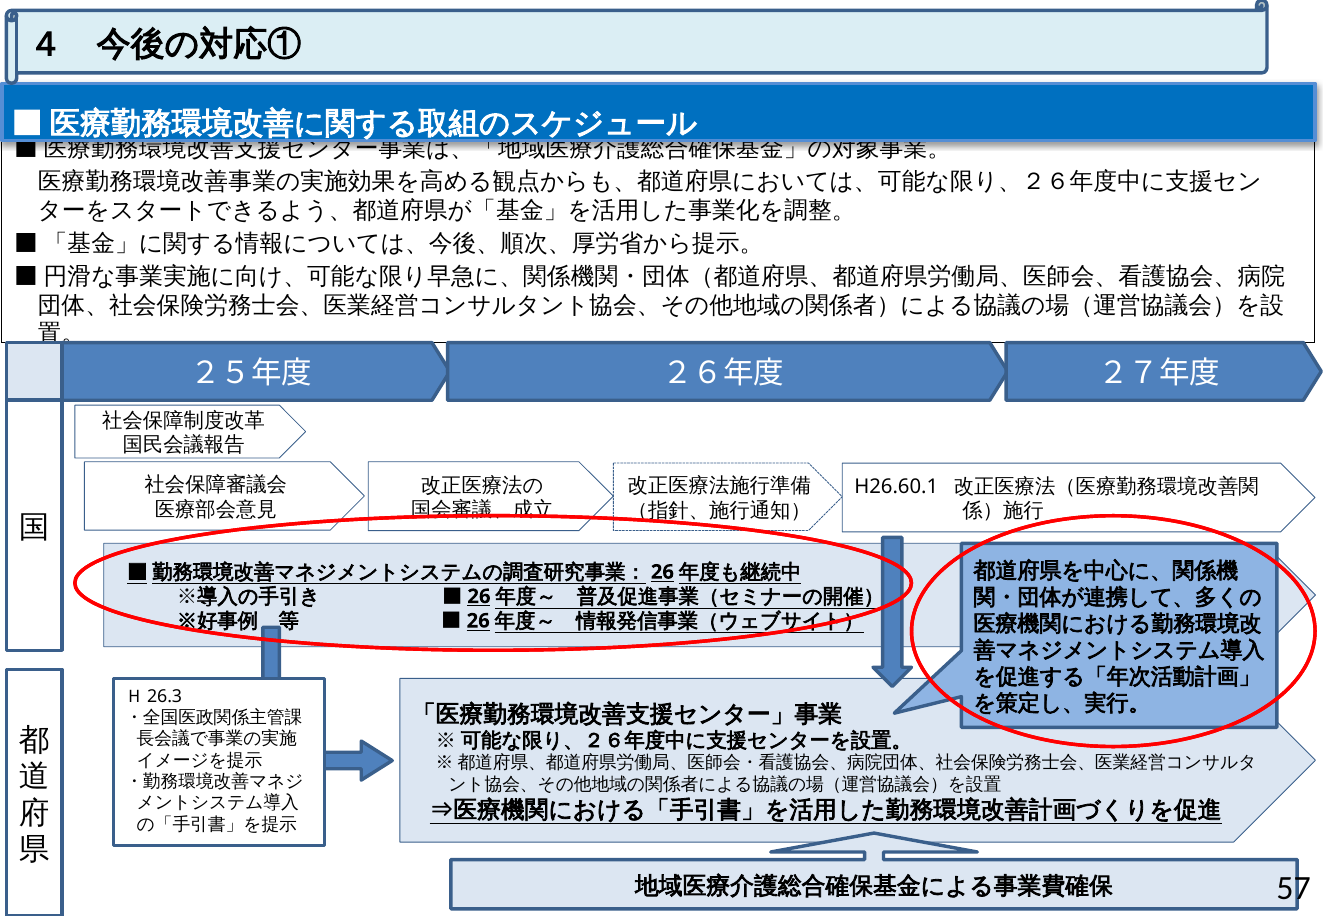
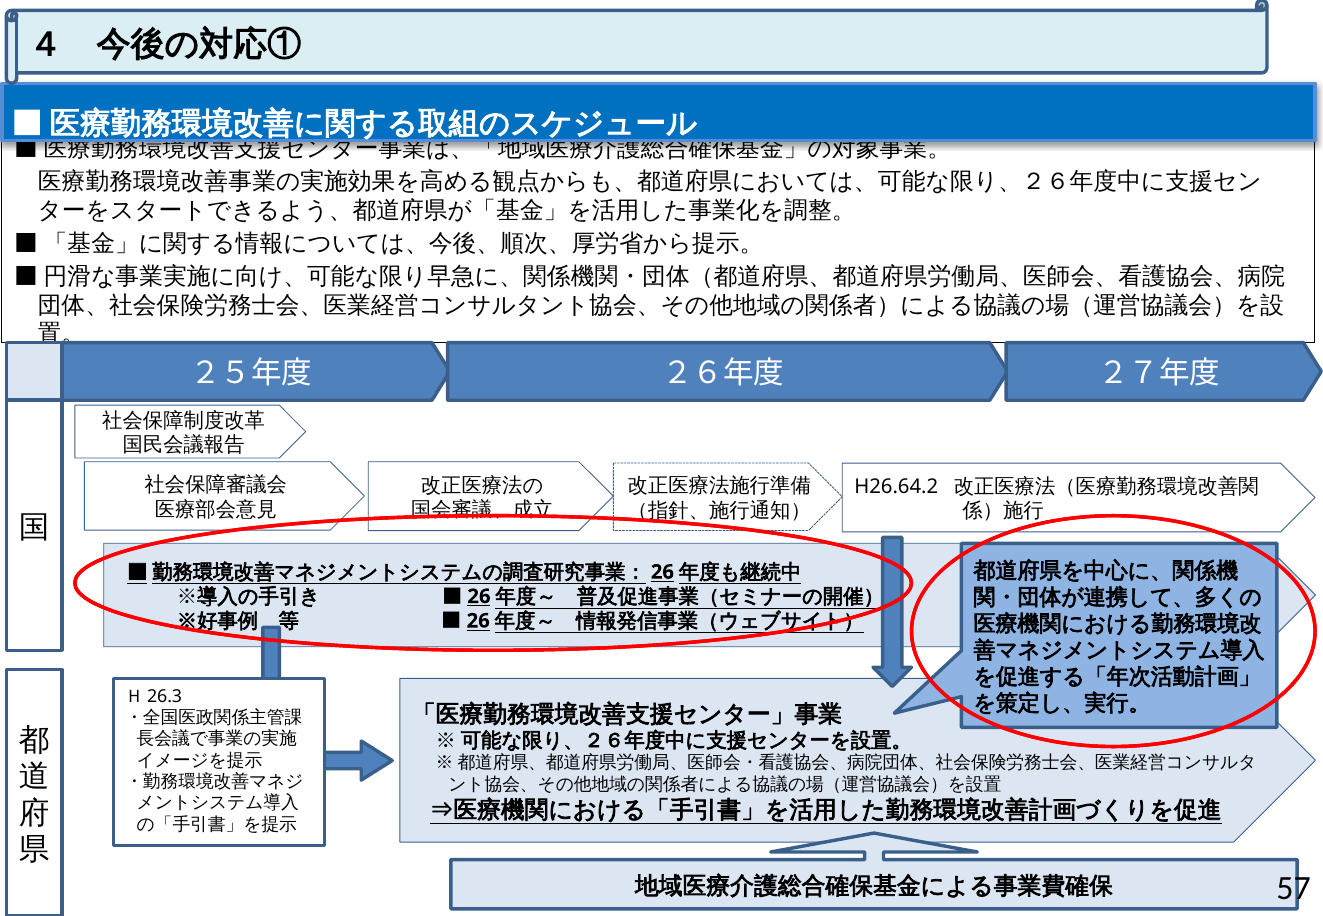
H26.60.1: H26.60.1 -> H26.64.2 (896, 487)
